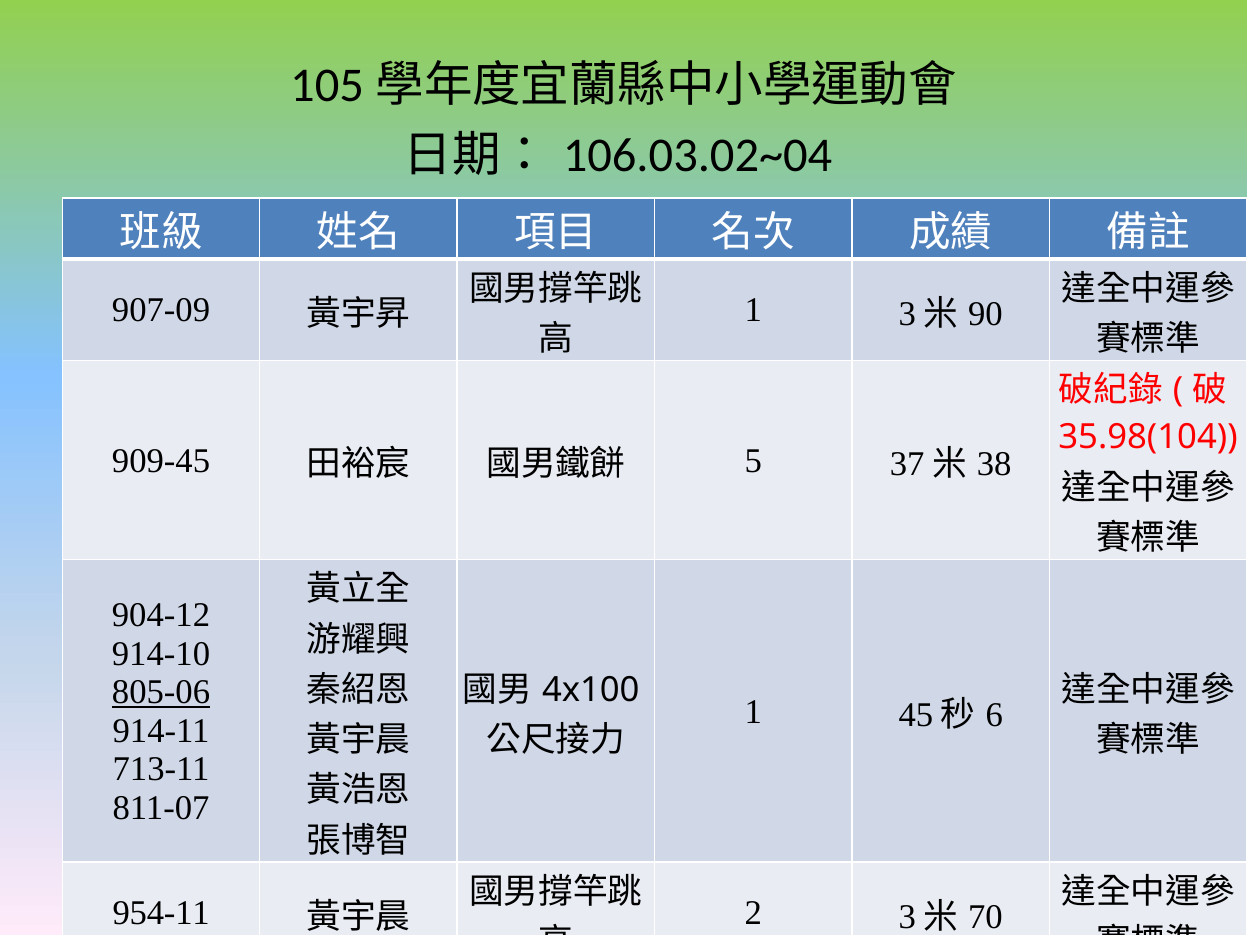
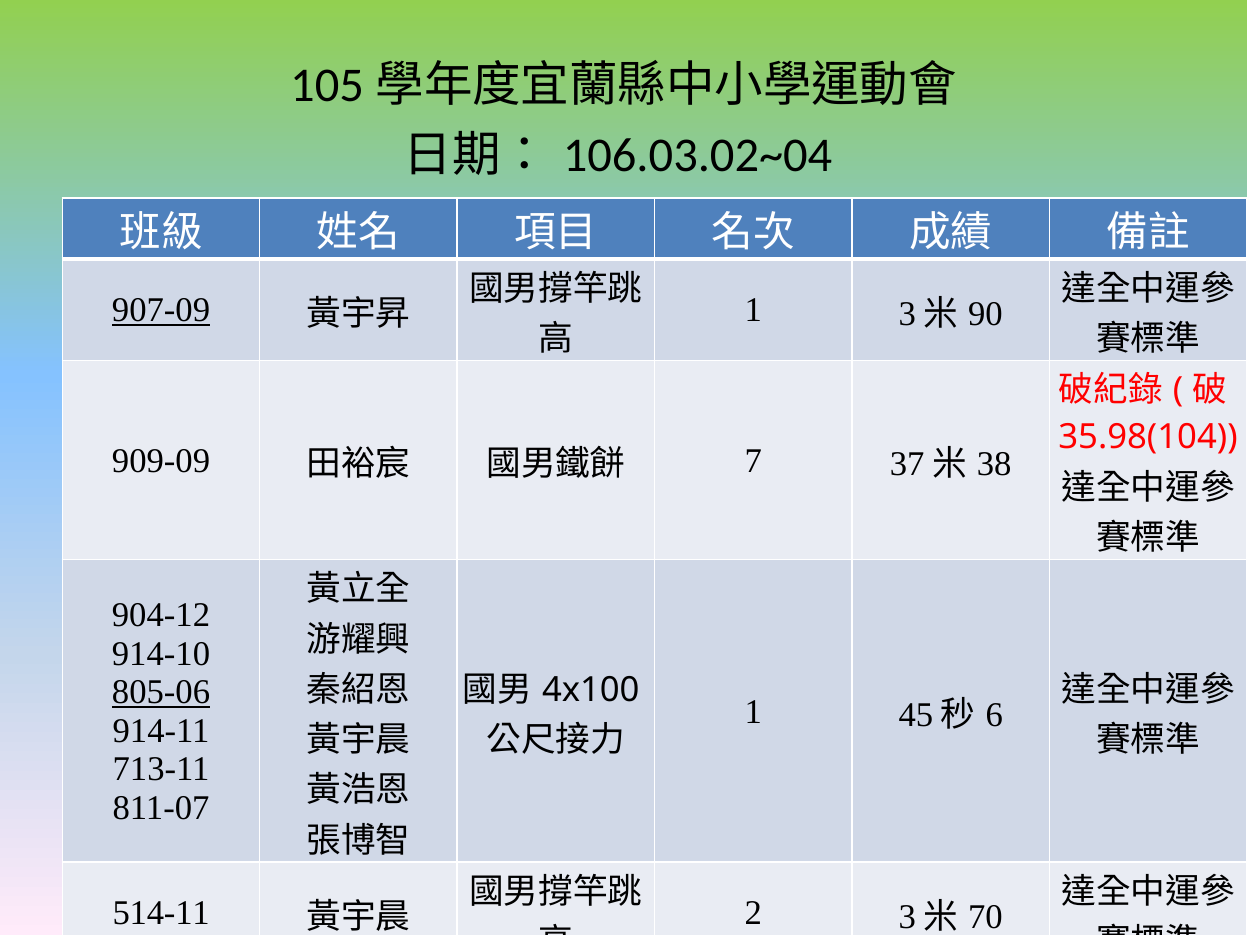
907-09 underline: none -> present (161, 311)
909-45: 909-45 -> 909-09 (161, 461)
5: 5 -> 7 (753, 461)
954-11: 954-11 -> 514-11 (161, 914)
